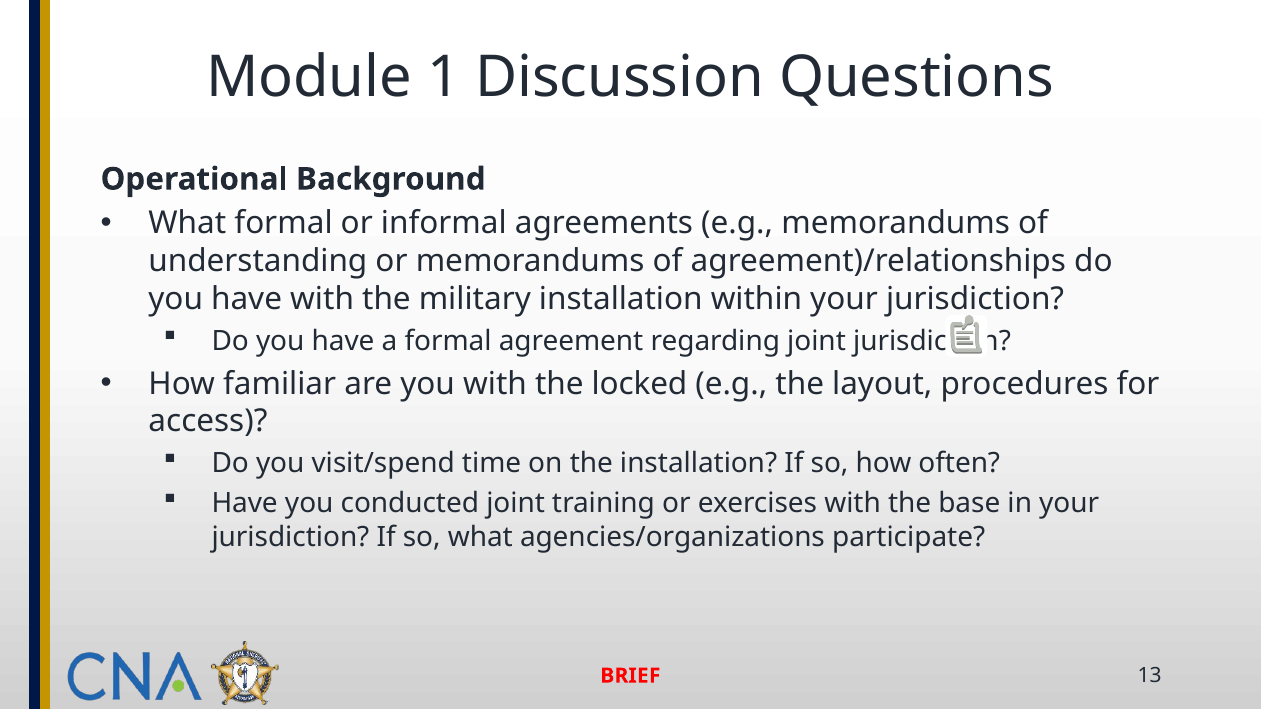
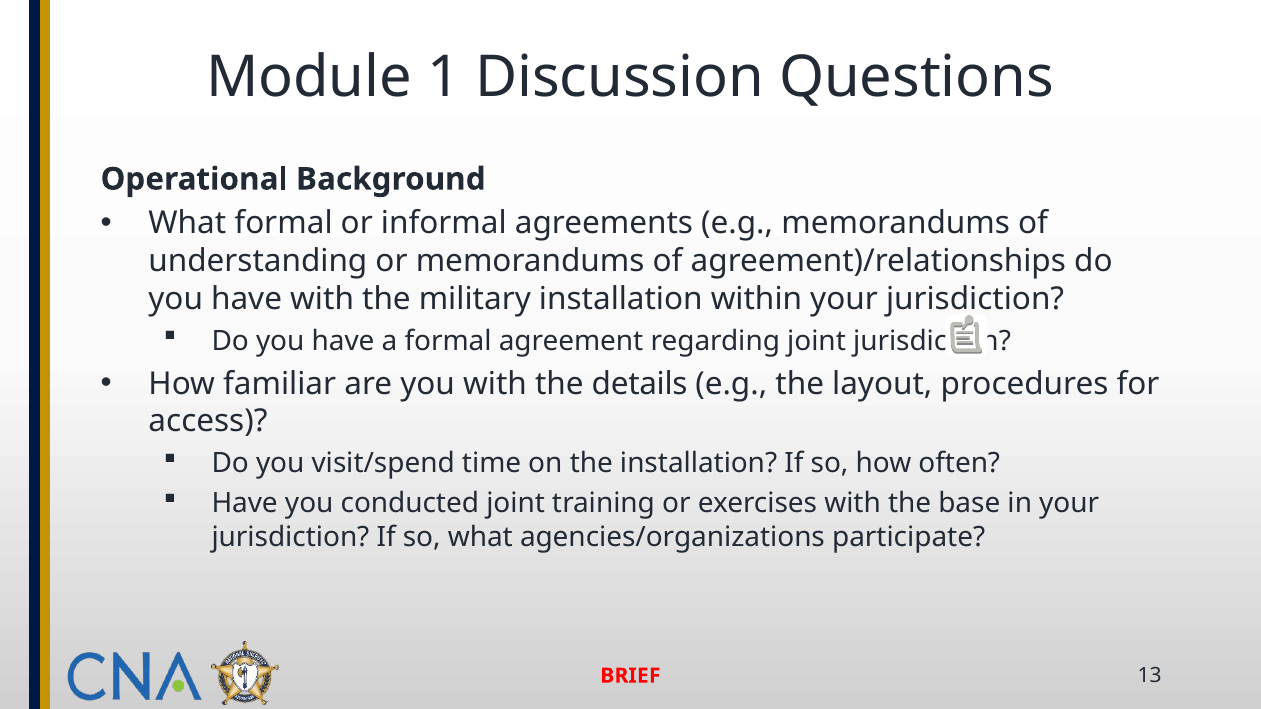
locked: locked -> details (640, 384)
